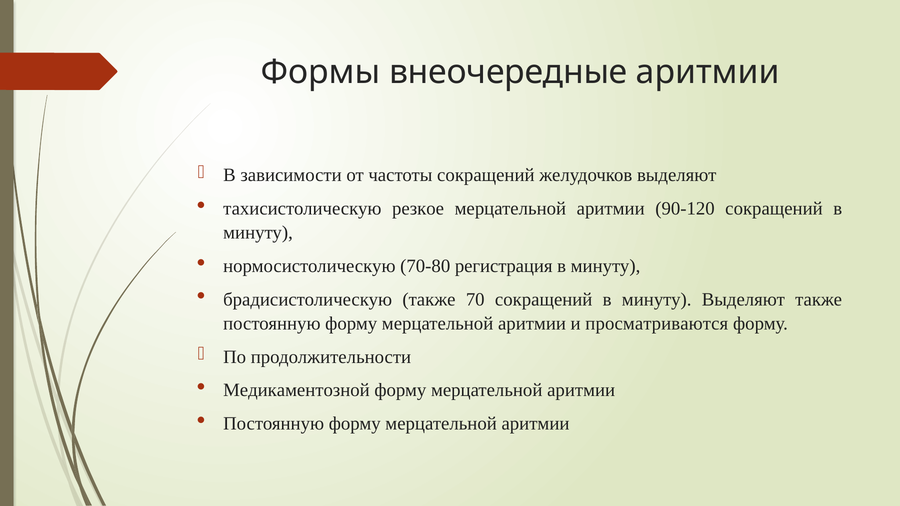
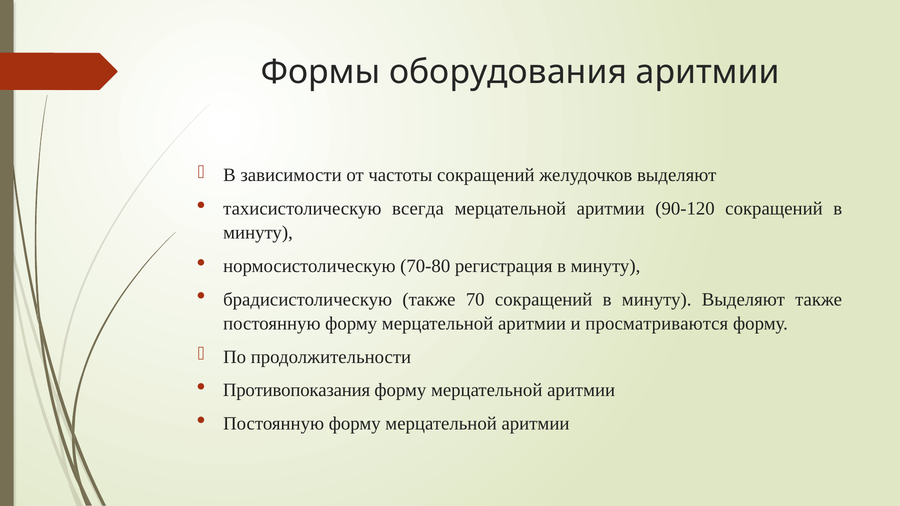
внеочередные: внеочередные -> оборудования (508, 72)
резкое: резкое -> всегда (418, 208)
Медикаментозной: Медикаментозной -> Противопоказания (297, 390)
